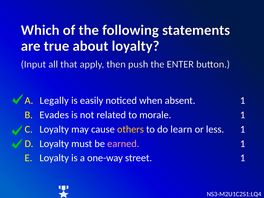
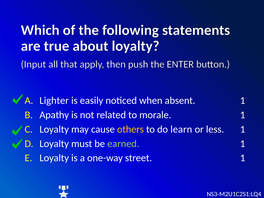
Legally: Legally -> Lighter (54, 101)
Evades: Evades -> Apathy (54, 115)
earned colour: pink -> light green (123, 144)
